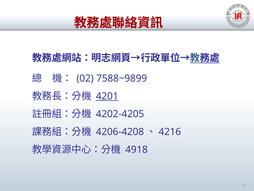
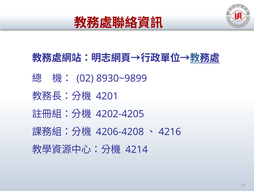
7588~9899: 7588~9899 -> 8930~9899 (122, 78)
4201 underline: present -> none (107, 96)
4918: 4918 -> 4214 (137, 149)
